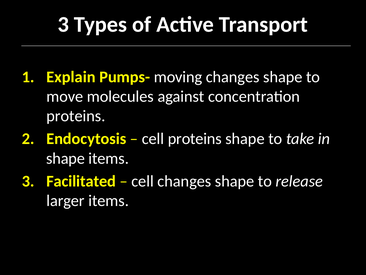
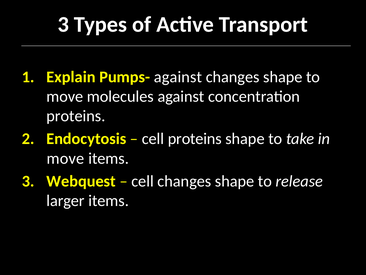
Pumps- moving: moving -> against (178, 77)
shape: shape -> move (65, 158)
Facilitated: Facilitated -> Webquest (81, 181)
